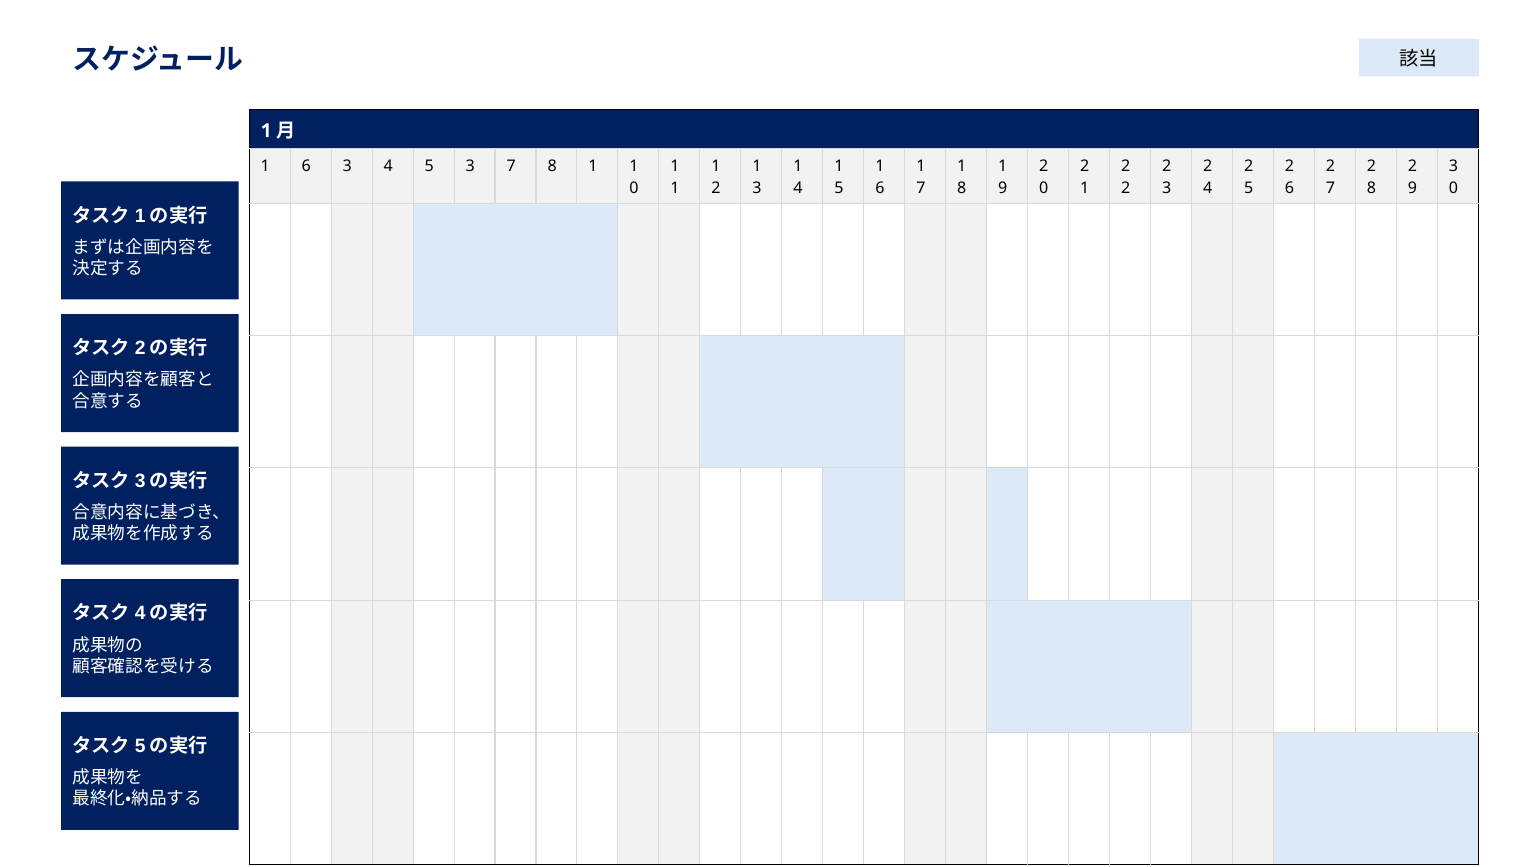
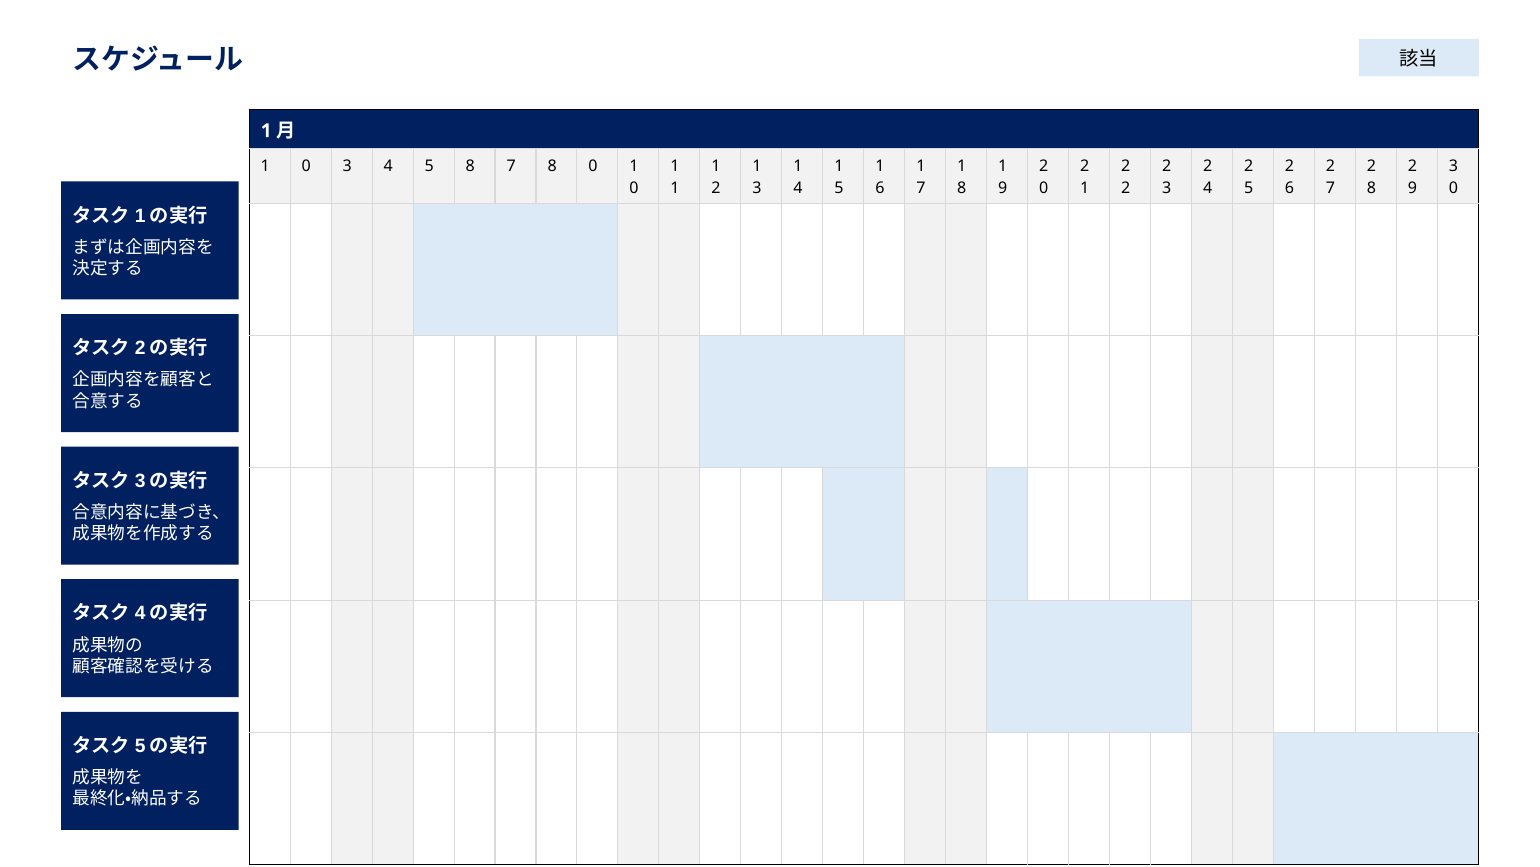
6: 6 -> 0 (306, 166)
5 3: 3 -> 8 (470, 166)
7 8 1: 1 -> 0 (593, 166)
